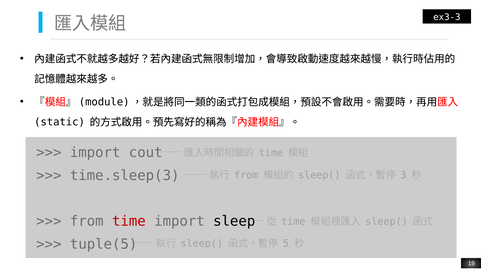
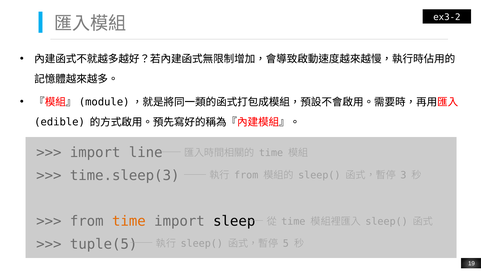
ex3-3: ex3-3 -> ex3-2 (447, 17)
static: static -> edible (60, 122)
cout: cout -> line (146, 152)
time colour: red -> orange (129, 221)
